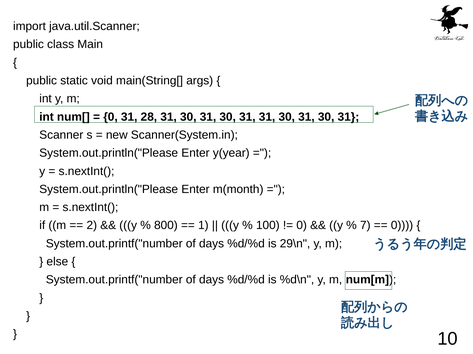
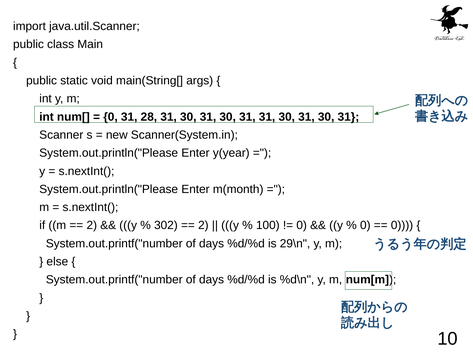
800: 800 -> 302 (166, 226)
1: 1 -> 2 (203, 226)
7: 7 -> 0 (365, 226)
